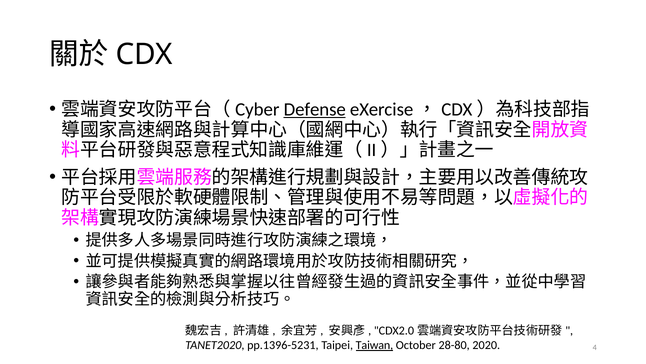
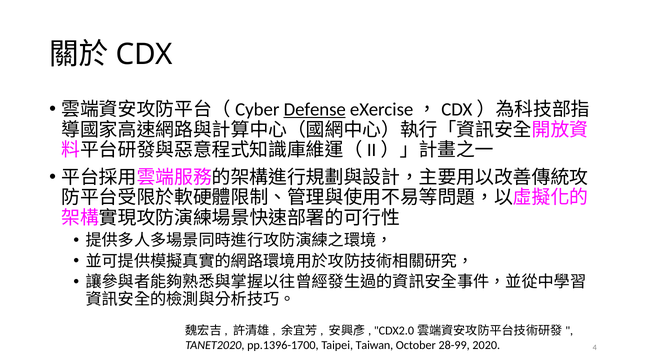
pp.1396-5231: pp.1396-5231 -> pp.1396-1700 (283, 345)
Taiwan underline: present -> none (374, 345)
28-80: 28-80 -> 28-99 (454, 345)
